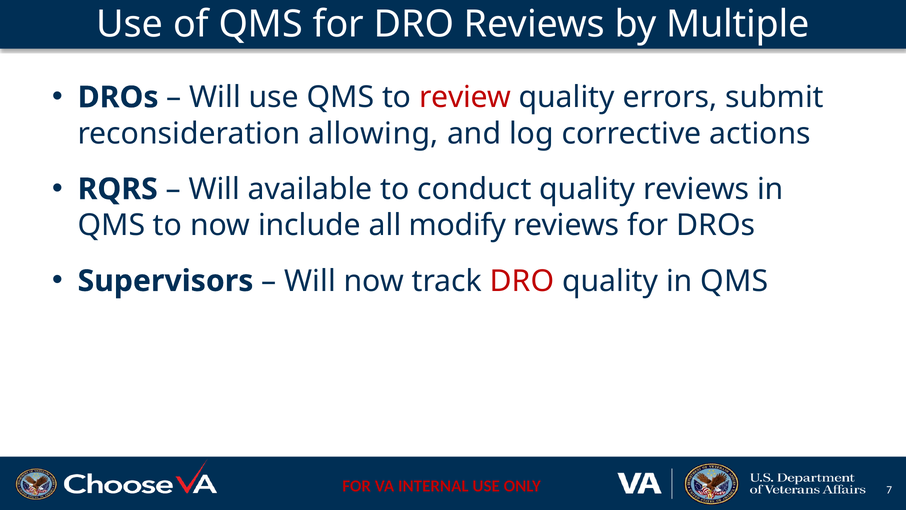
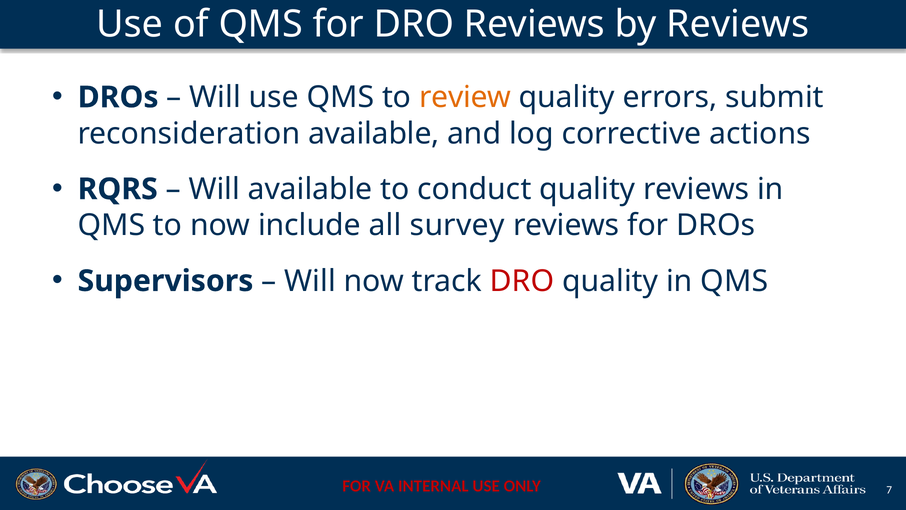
by Multiple: Multiple -> Reviews (738, 24)
review colour: red -> orange (465, 97)
reconsideration allowing: allowing -> available (374, 134)
modify: modify -> survey (457, 225)
